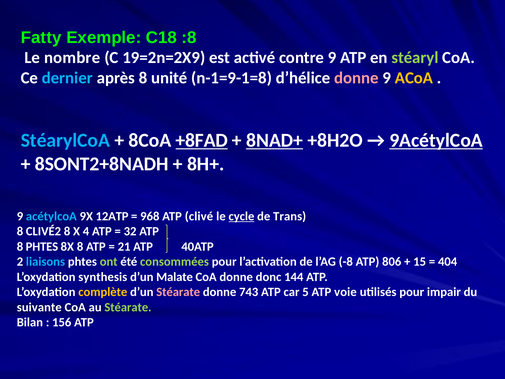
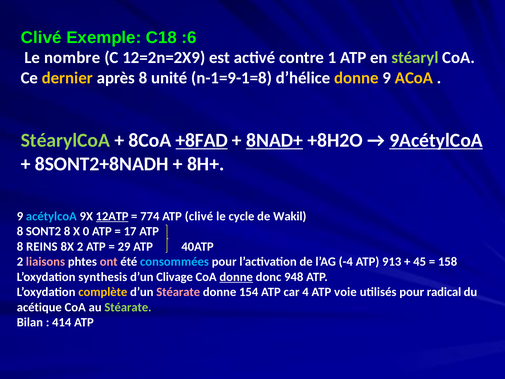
Fatty: Fatty -> Clivé (41, 37)
:8: :8 -> :6 (189, 37)
19=2n=2X9: 19=2n=2X9 -> 12=2n=2X9 (164, 58)
contre 9: 9 -> 1 (332, 58)
dernier colour: light blue -> yellow (67, 78)
donne colour: pink -> yellow (356, 78)
StéarylCoA colour: light blue -> light green (65, 140)
12ATP underline: none -> present (112, 216)
968: 968 -> 774 (150, 216)
cycle underline: present -> none (241, 216)
Trans: Trans -> Wakil (290, 216)
CLIVÉ2: CLIVÉ2 -> SONT2 (43, 231)
4: 4 -> 0 (86, 231)
32: 32 -> 17 (130, 231)
8 PHTES: PHTES -> REINS (42, 246)
8X 8: 8 -> 2 (80, 246)
21: 21 -> 29 (124, 246)
liaisons colour: light blue -> pink (45, 262)
ont colour: light green -> pink (109, 262)
consommées colour: light green -> light blue (174, 262)
-8: -8 -> -4 (346, 262)
806: 806 -> 913 (392, 262)
15: 15 -> 45 (420, 262)
404: 404 -> 158 (448, 262)
Malate: Malate -> Clivage (175, 277)
donne underline: none -> present (236, 277)
144: 144 -> 948 (294, 277)
743: 743 -> 154 (249, 292)
5: 5 -> 4 (306, 292)
impair: impair -> radical (444, 292)
suivante: suivante -> acétique (39, 307)
156: 156 -> 414 (62, 322)
